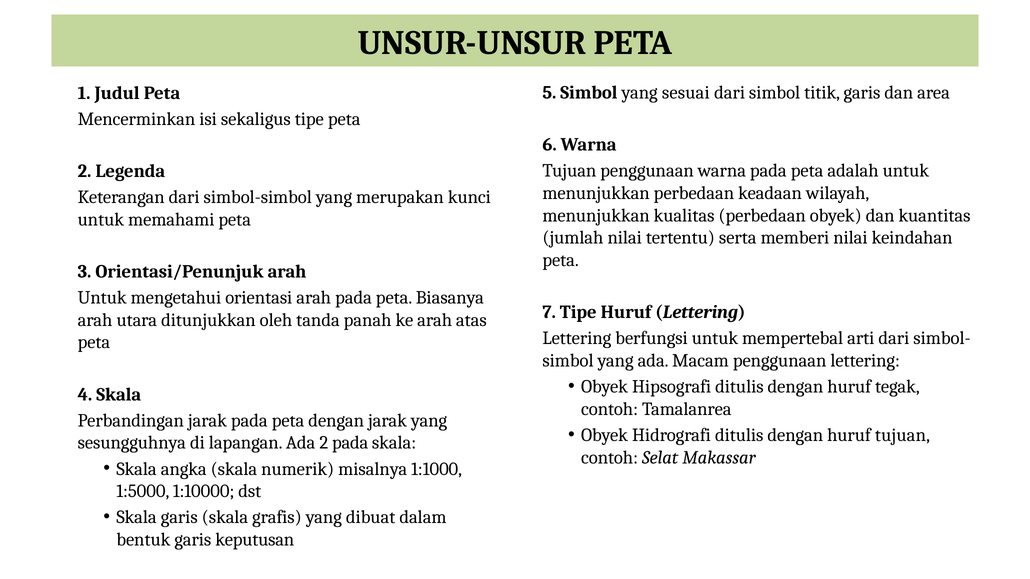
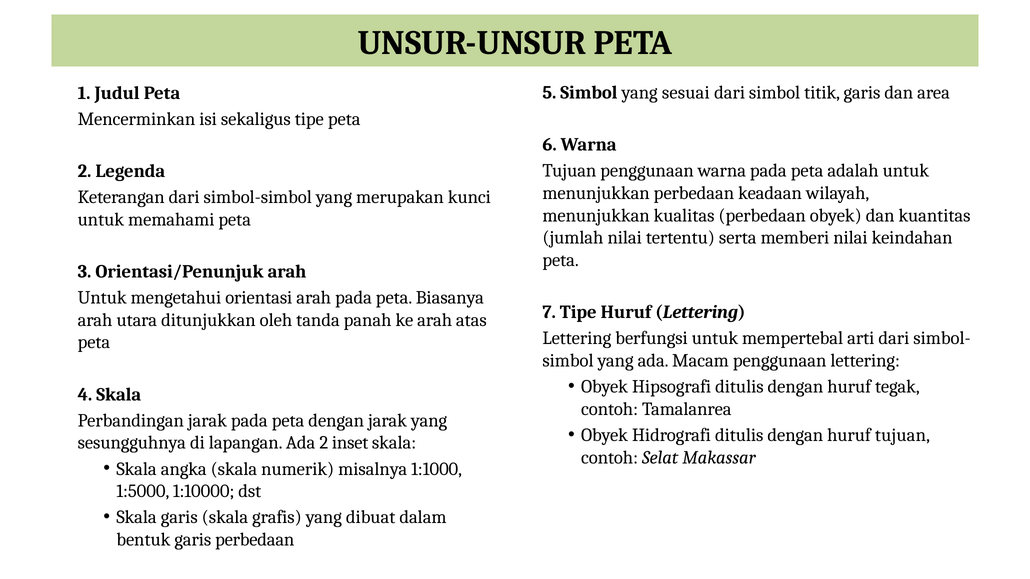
2 pada: pada -> inset (350, 443)
garis keputusan: keputusan -> perbedaan (255, 540)
